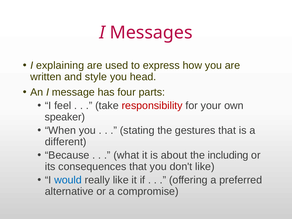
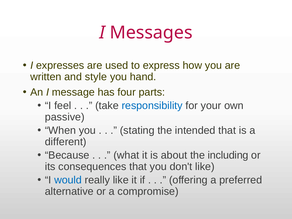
explaining: explaining -> expresses (60, 65)
head: head -> hand (143, 77)
responsibility colour: red -> blue (152, 106)
speaker: speaker -> passive (65, 117)
gestures: gestures -> intended (195, 130)
